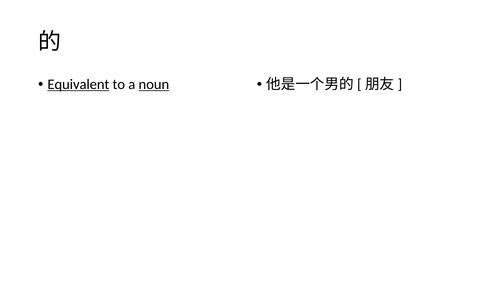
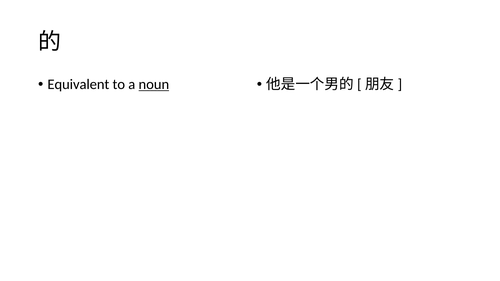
Equivalent underline: present -> none (78, 85)
